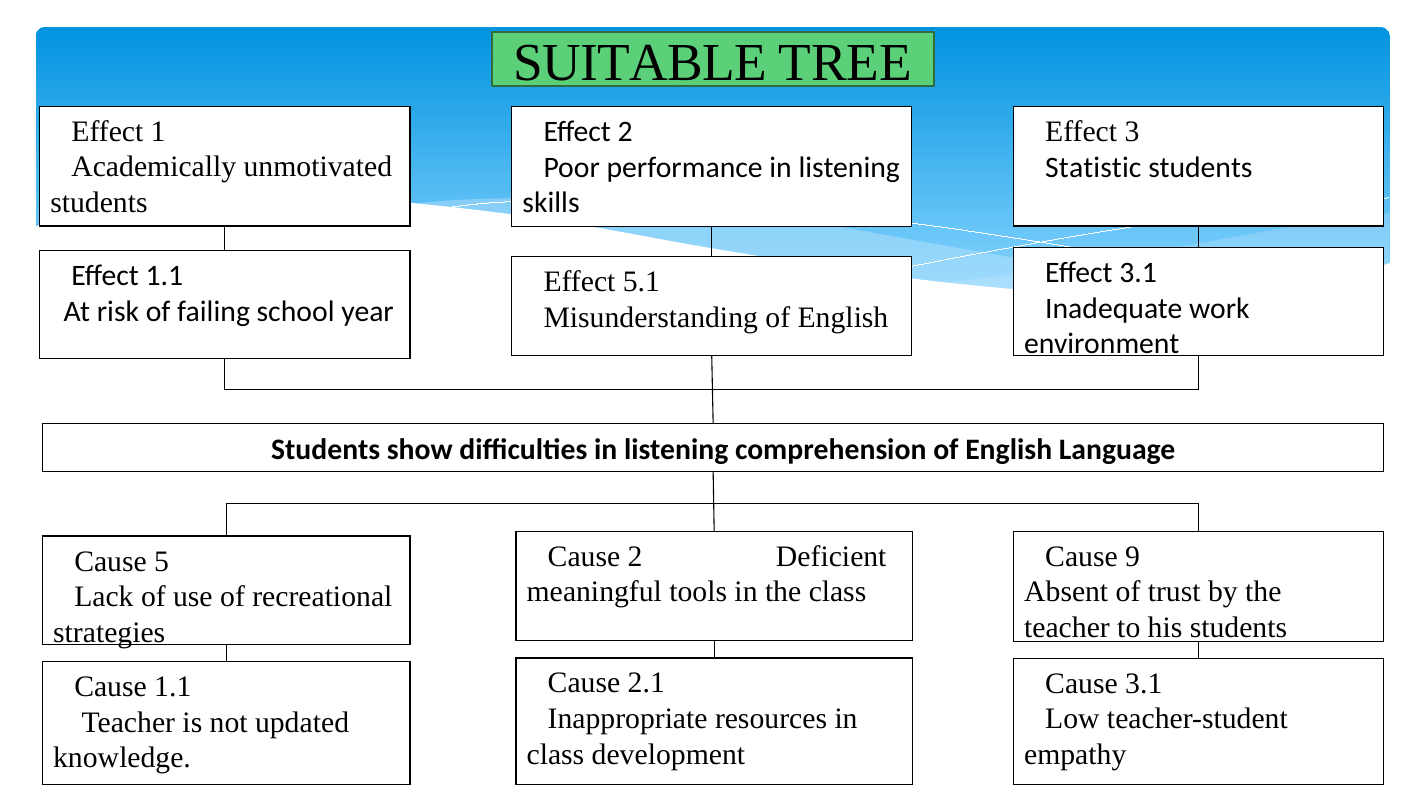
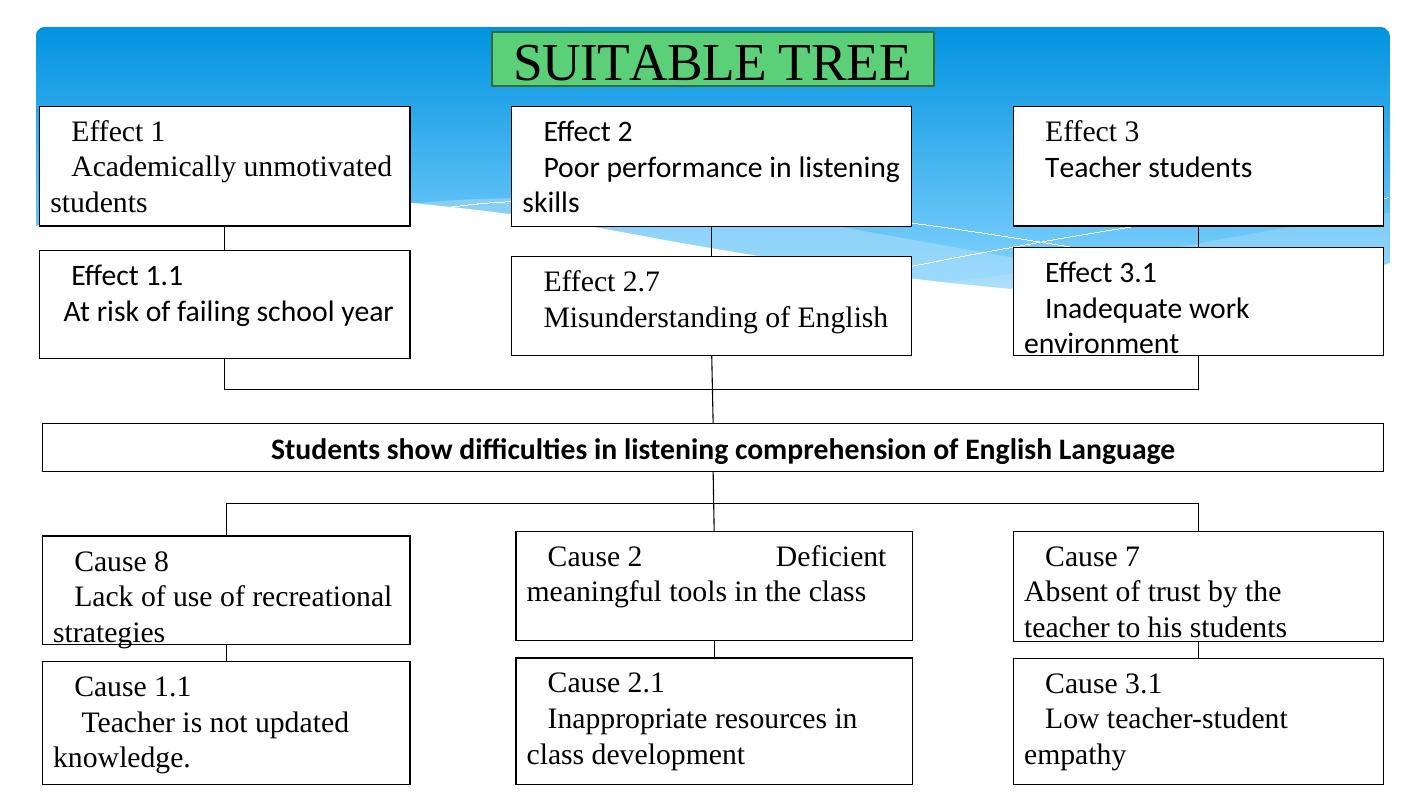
Statistic: Statistic -> Teacher (1093, 168)
5.1: 5.1 -> 2.7 (641, 282)
9: 9 -> 7 (1133, 556)
5: 5 -> 8 (162, 561)
